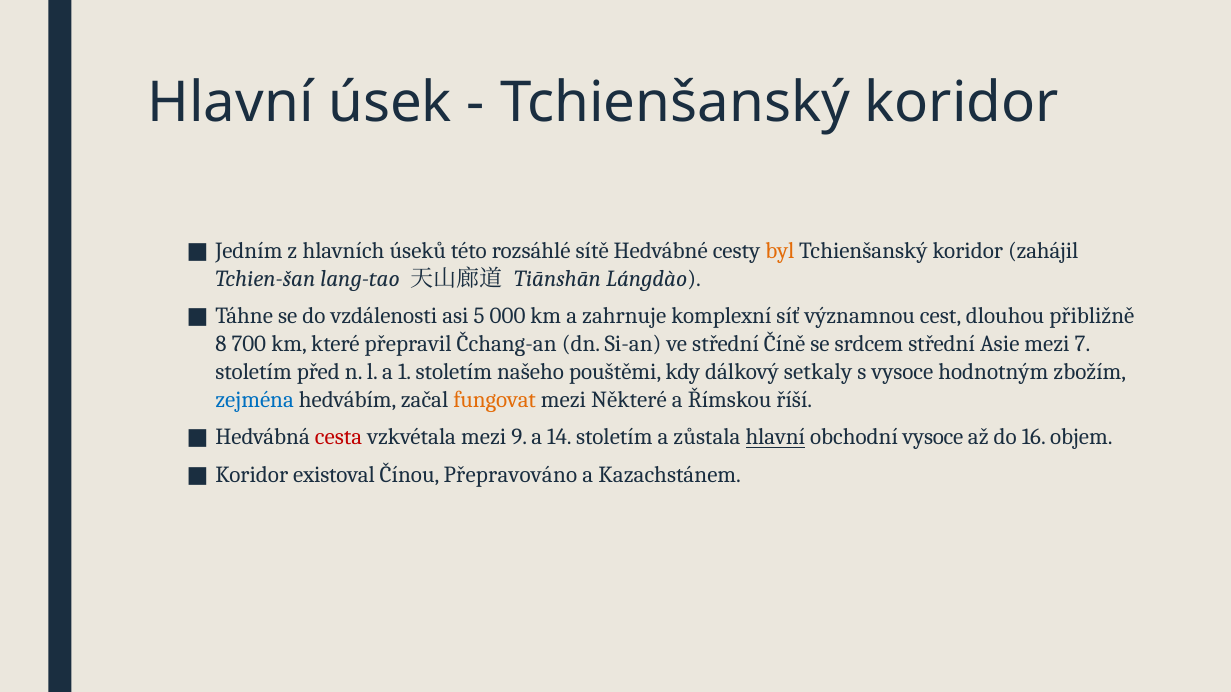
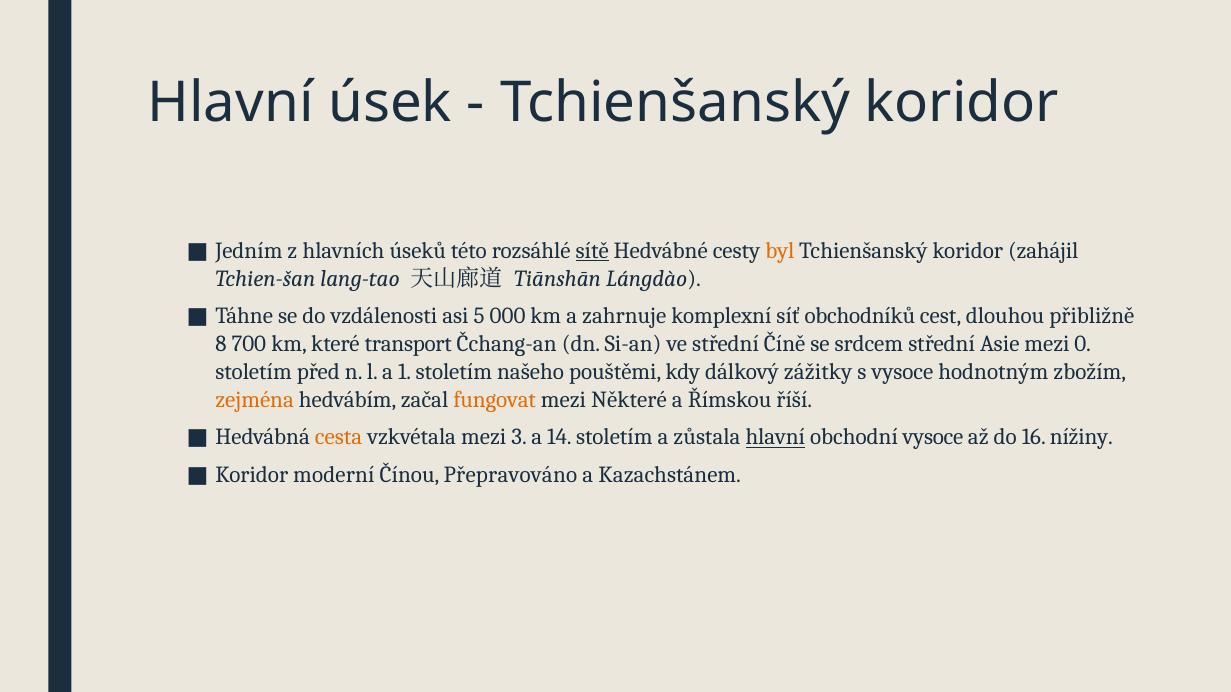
sítě underline: none -> present (592, 251)
významnou: významnou -> obchodníků (860, 317)
přepravil: přepravil -> transport (408, 344)
7: 7 -> 0 (1083, 344)
setkaly: setkaly -> zážitky (818, 372)
zejména colour: blue -> orange (255, 400)
cesta colour: red -> orange (339, 438)
9: 9 -> 3 (519, 438)
objem: objem -> nížiny (1081, 438)
existoval: existoval -> moderní (334, 476)
